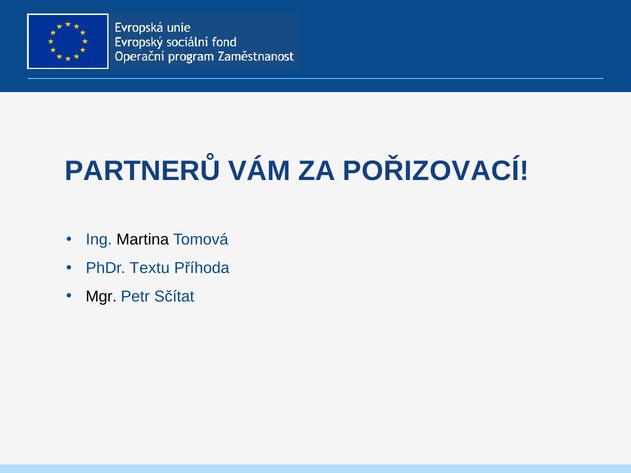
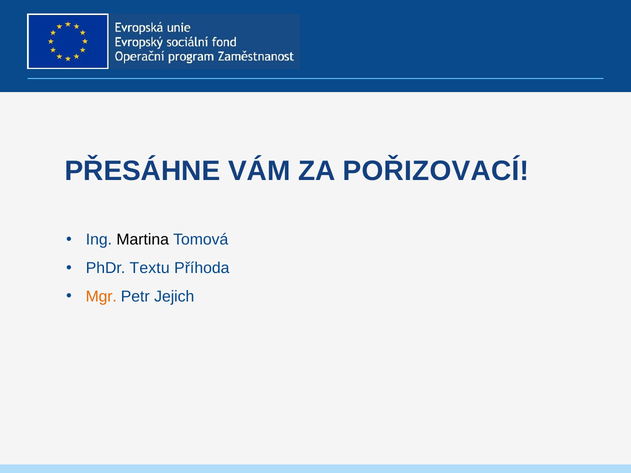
PARTNERŮ: PARTNERŮ -> PŘESÁHNE (142, 171)
Mgr colour: black -> orange (101, 297)
Sčítat: Sčítat -> Jejich (174, 297)
